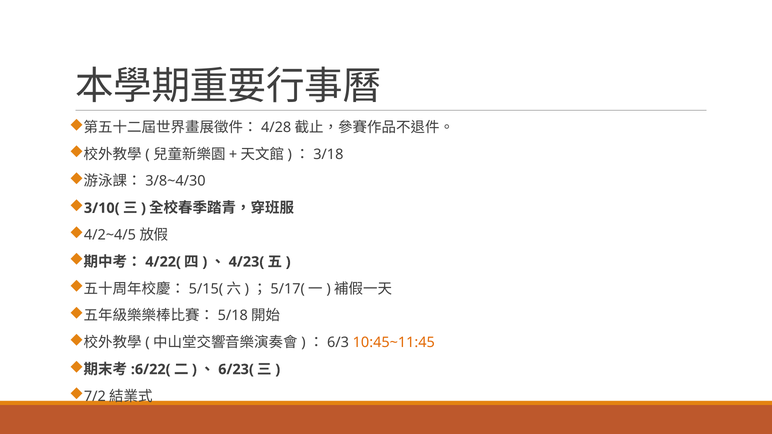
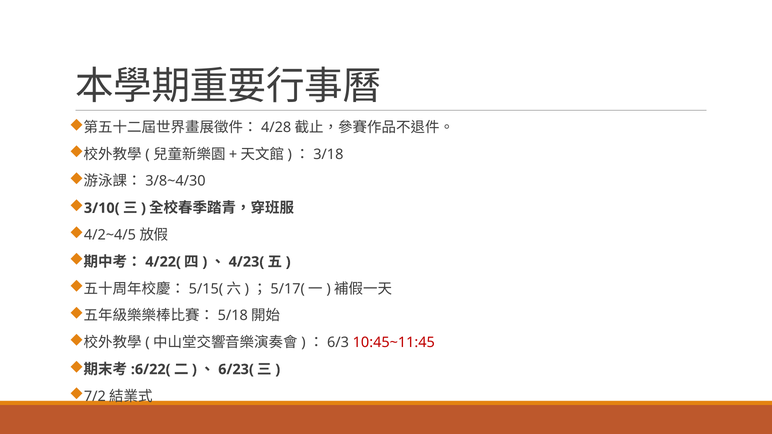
10:45~11:45 colour: orange -> red (394, 343)
